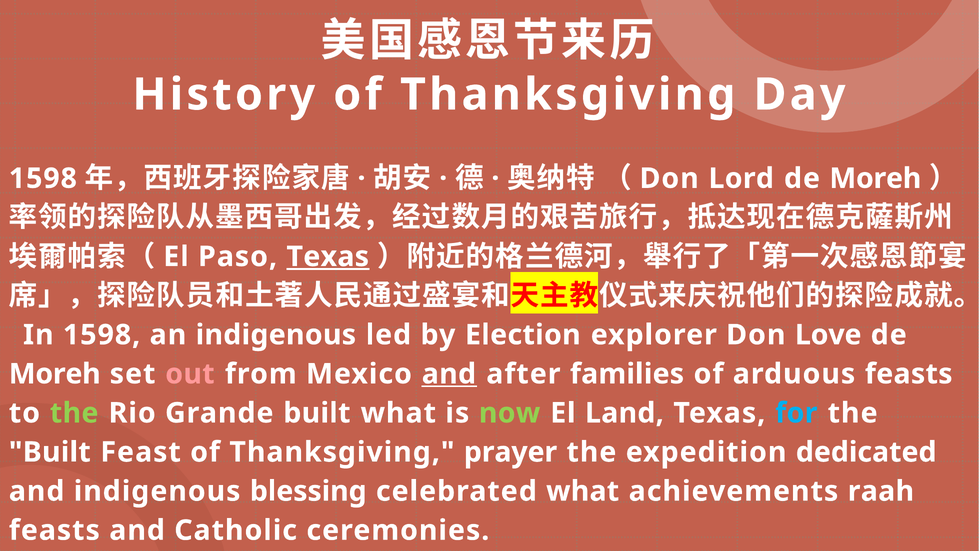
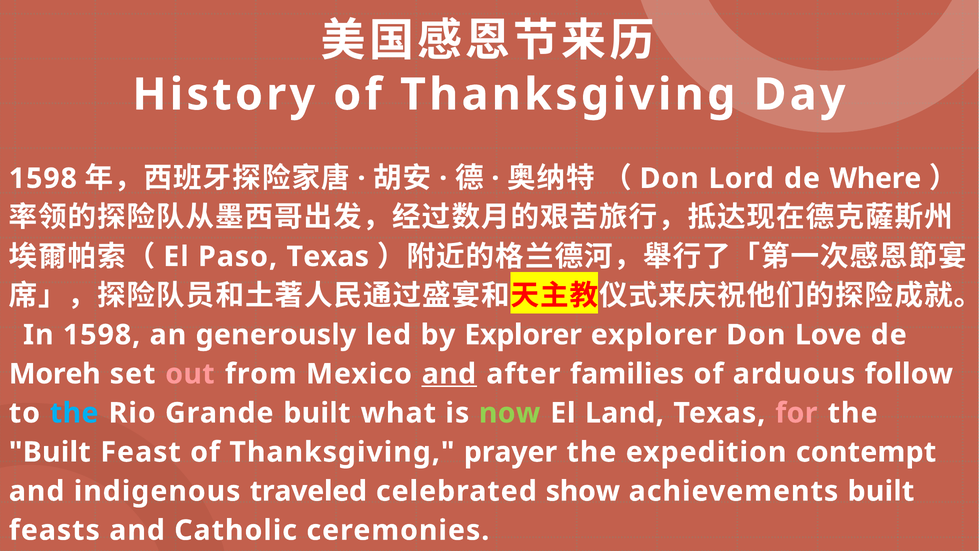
Moreh: Moreh -> Where (875, 178)
Texas underline: present -> none (328, 257)
an indigenous: indigenous -> generously (276, 335)
by Election: Election -> Explorer (523, 335)
arduous feasts: feasts -> follow (909, 374)
the colour: light green -> light blue (74, 413)
for colour: light blue -> pink (796, 413)
dedicated: dedicated -> contempt (866, 452)
blessing: blessing -> traveled (308, 491)
celebrated what: what -> show (583, 491)
achievements raah: raah -> built (881, 491)
